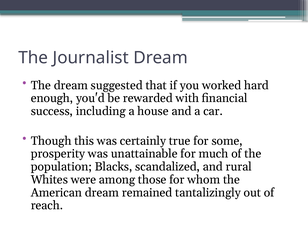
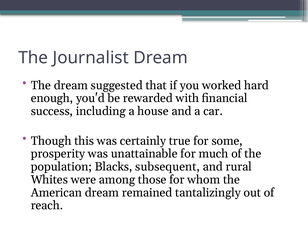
scandalized: scandalized -> subsequent (168, 167)
